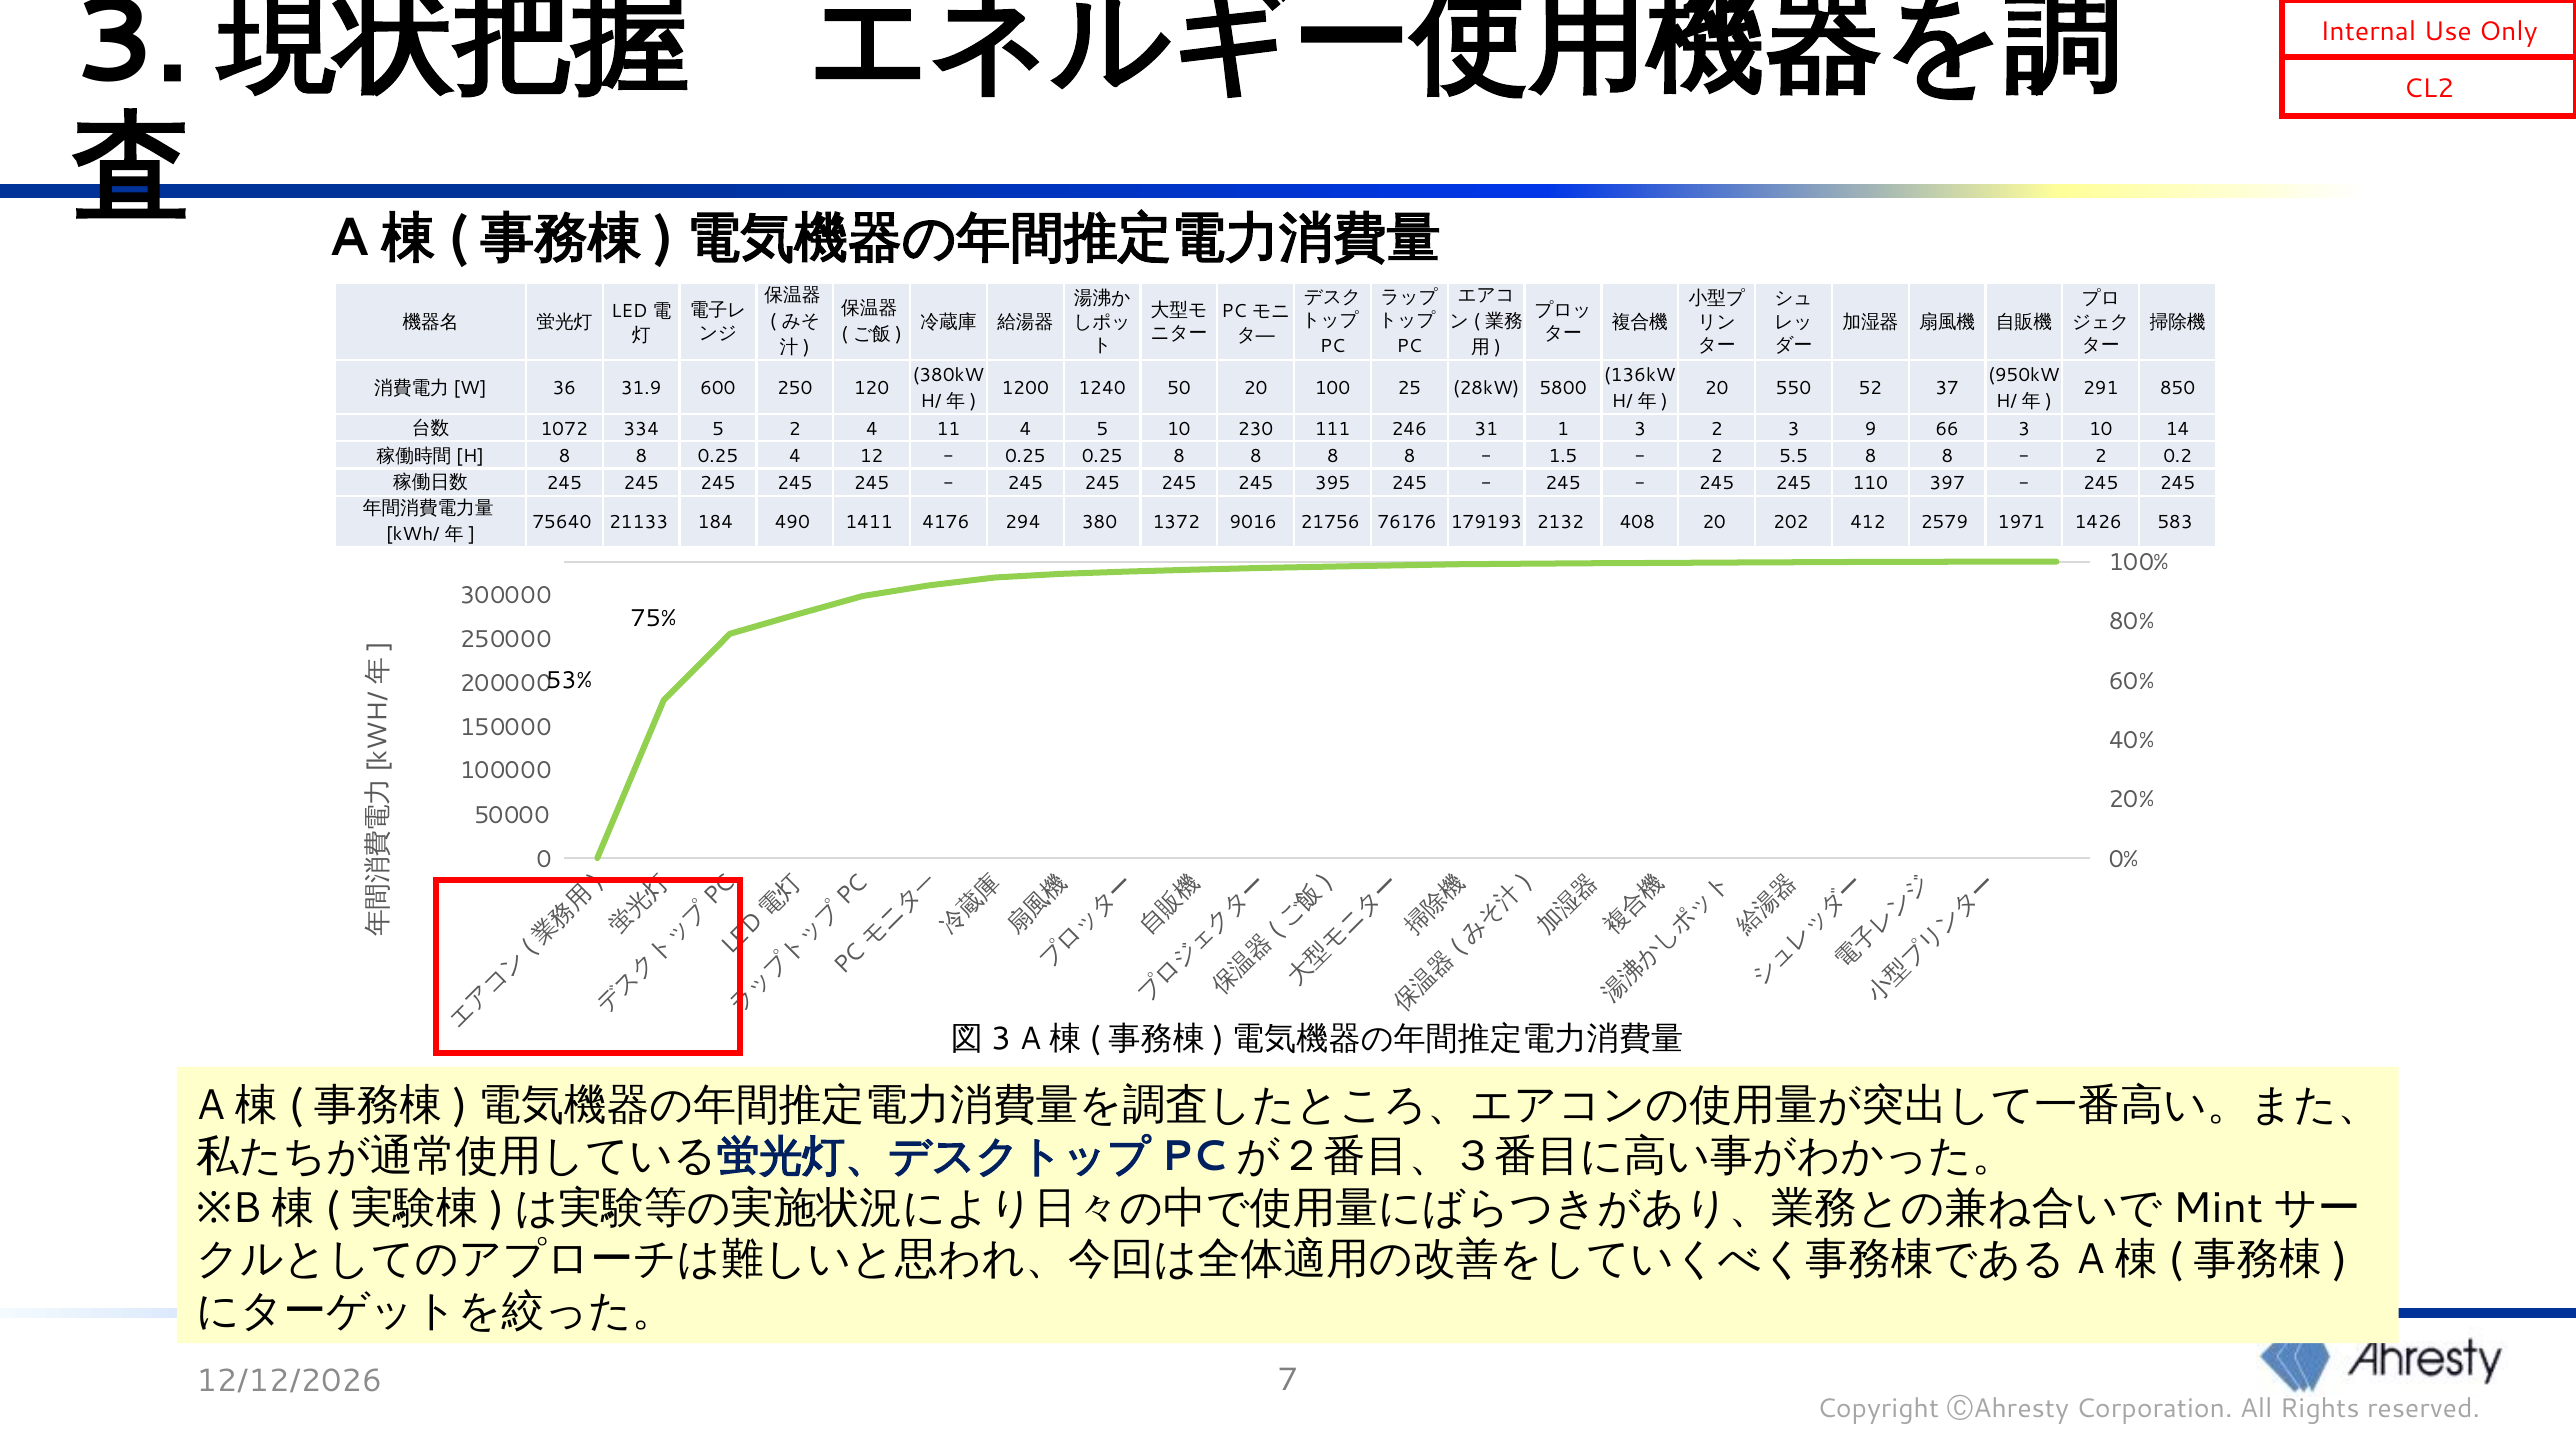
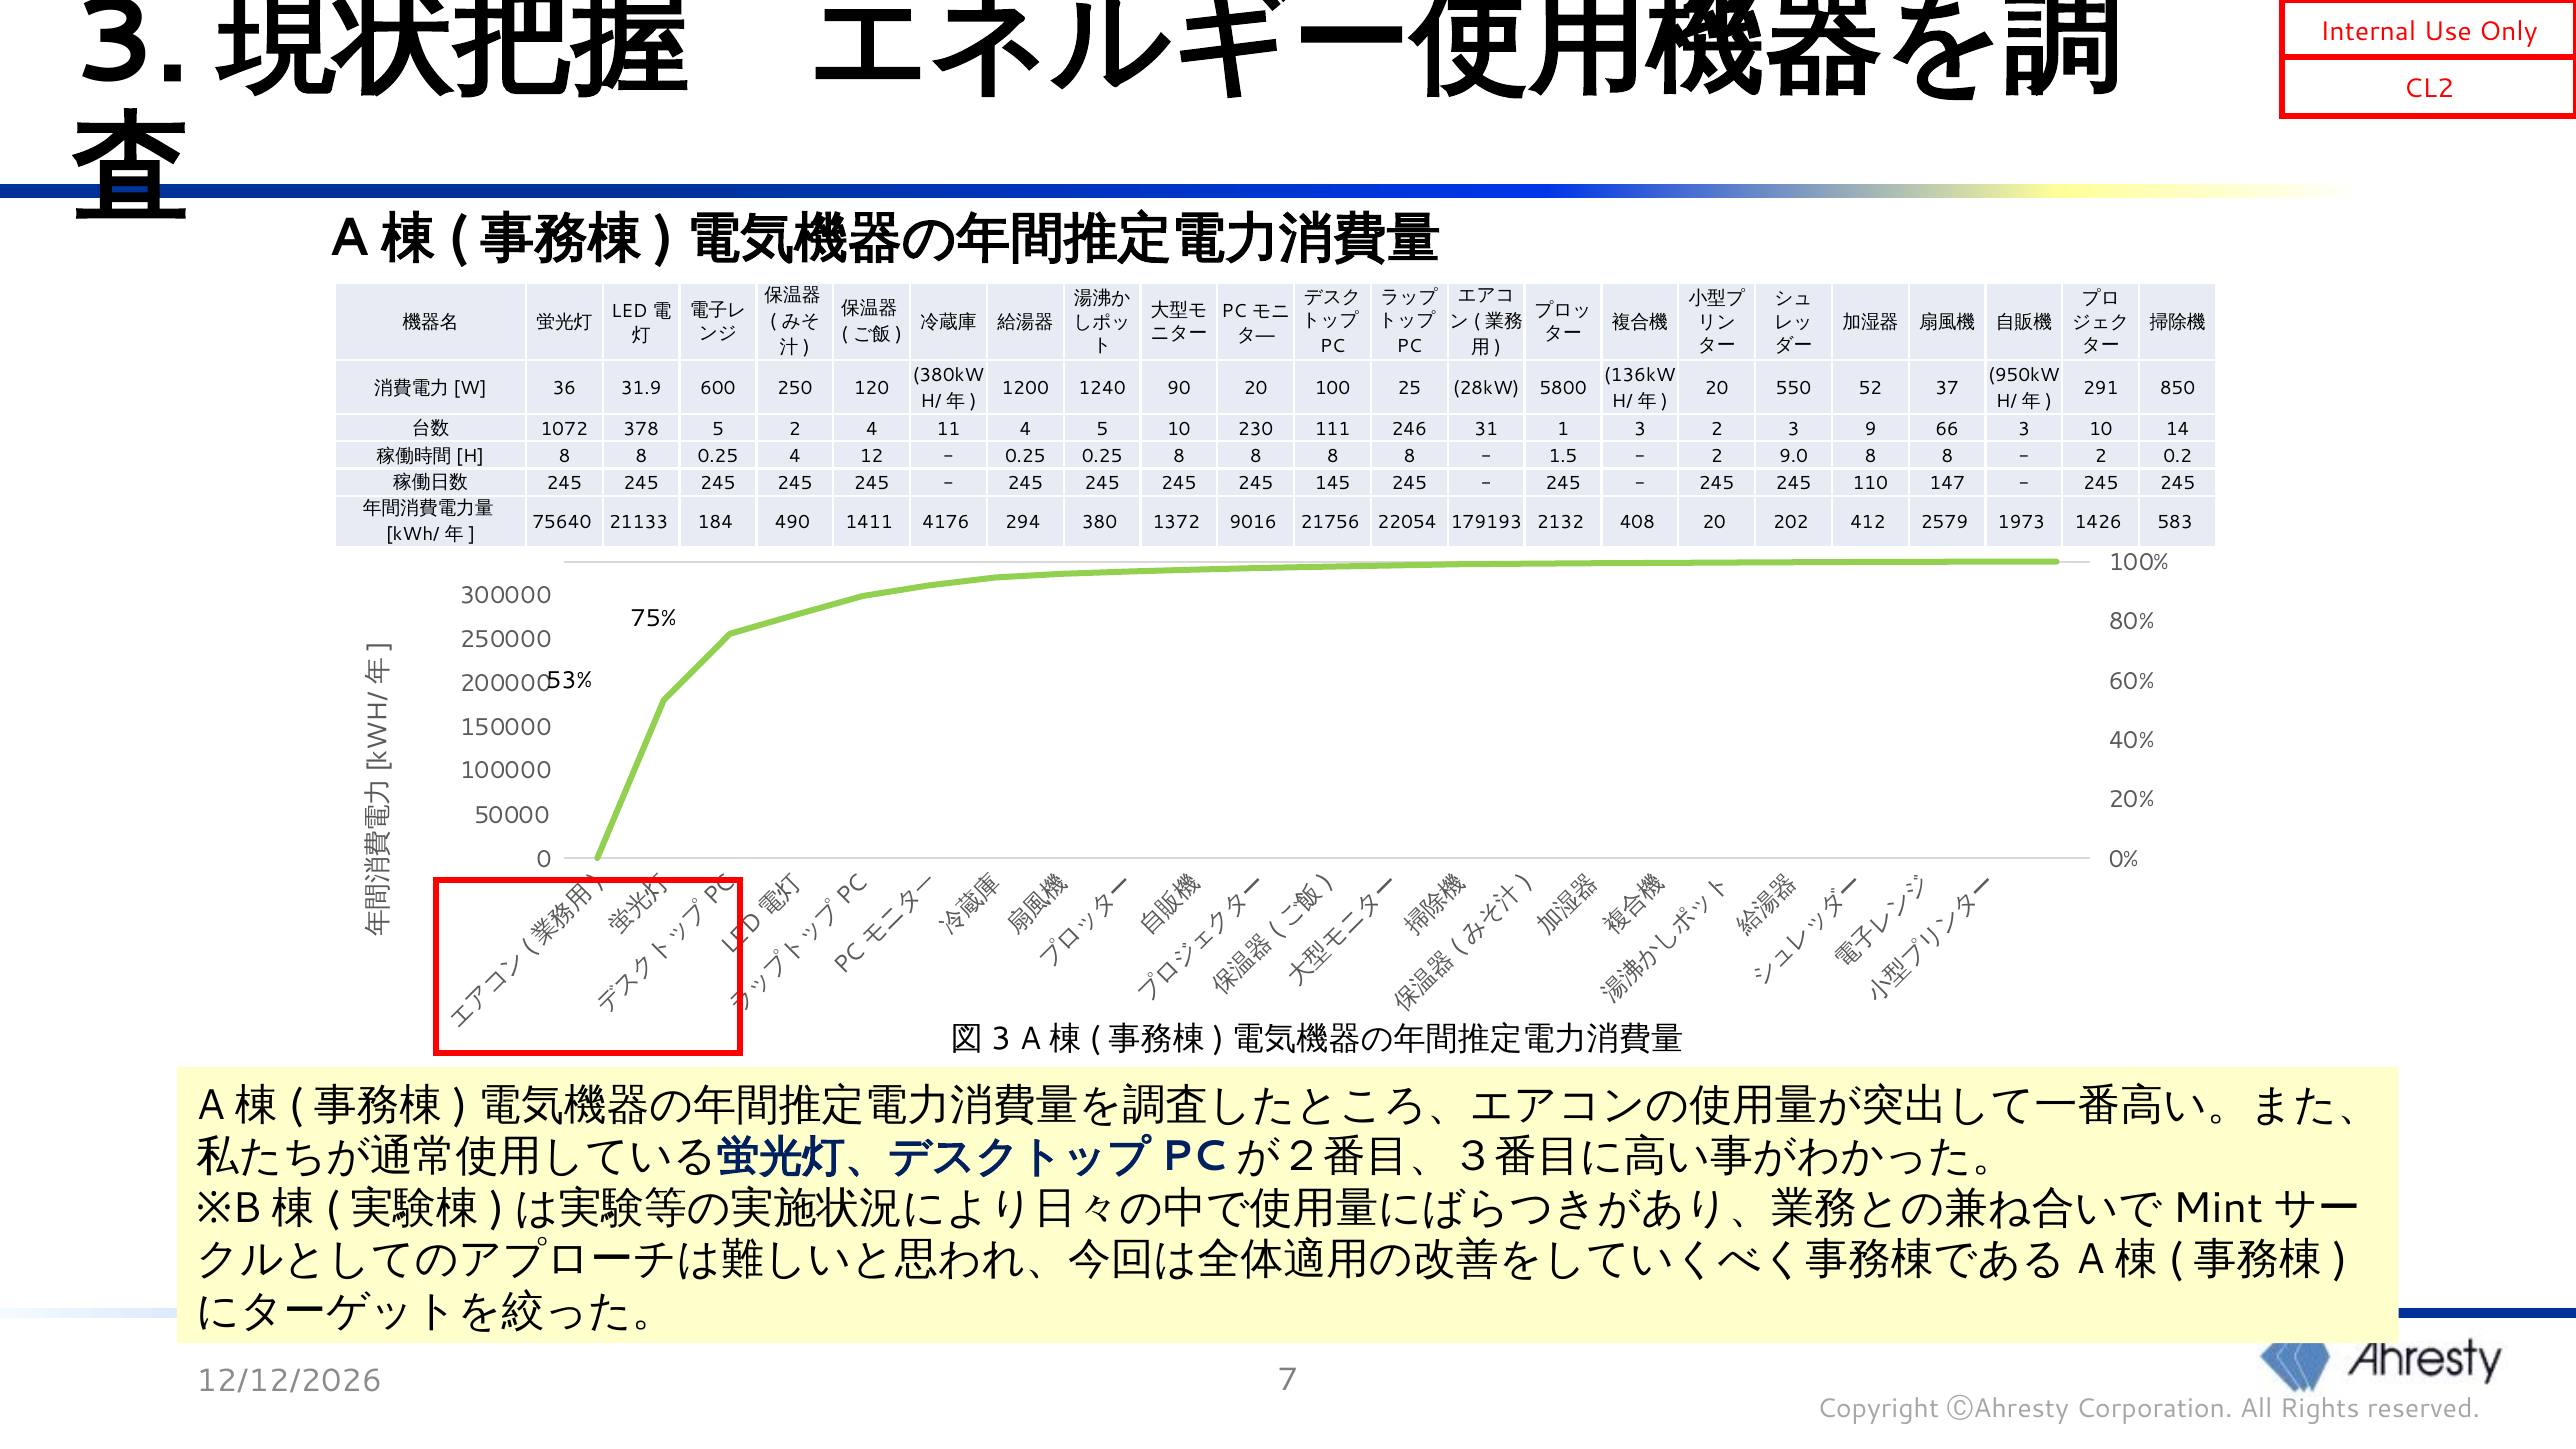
50: 50 -> 90 (1179, 388)
334: 334 -> 378 (641, 429)
5.5: 5.5 -> 9.0 (1794, 456)
395: 395 -> 145 (1333, 484)
397: 397 -> 147 (1947, 484)
76176: 76176 -> 22054 (1407, 523)
1971: 1971 -> 1973 (2021, 523)
